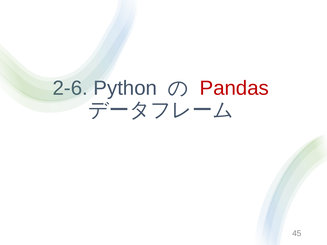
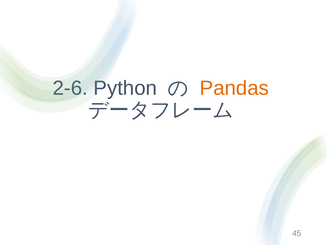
Pandas colour: red -> orange (234, 88)
